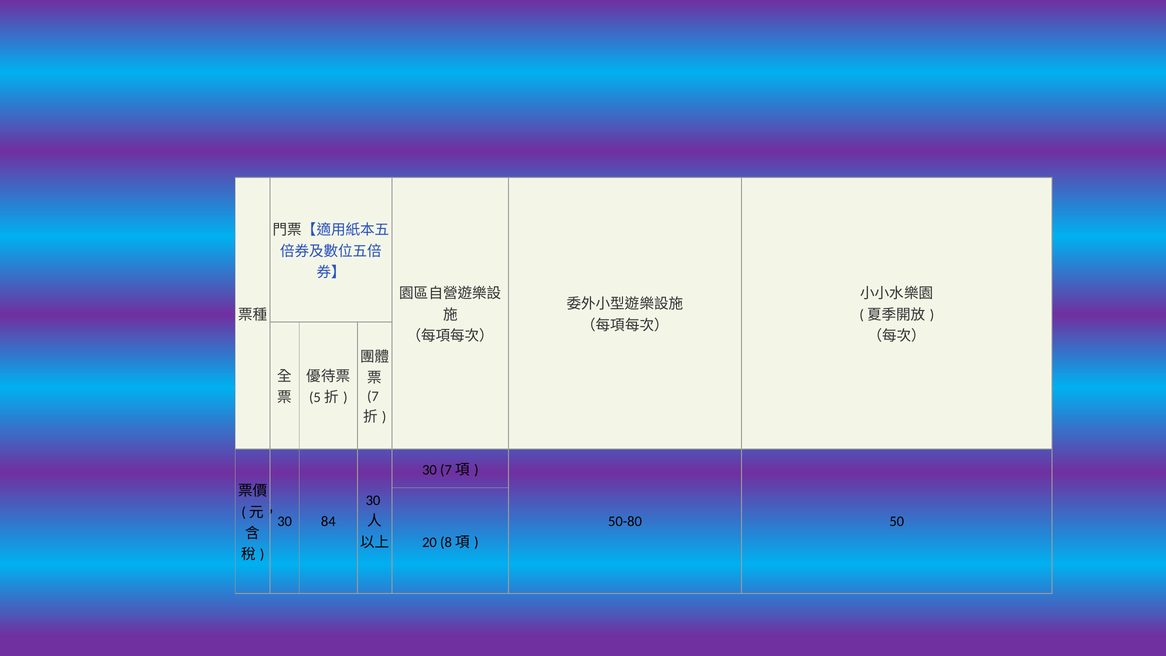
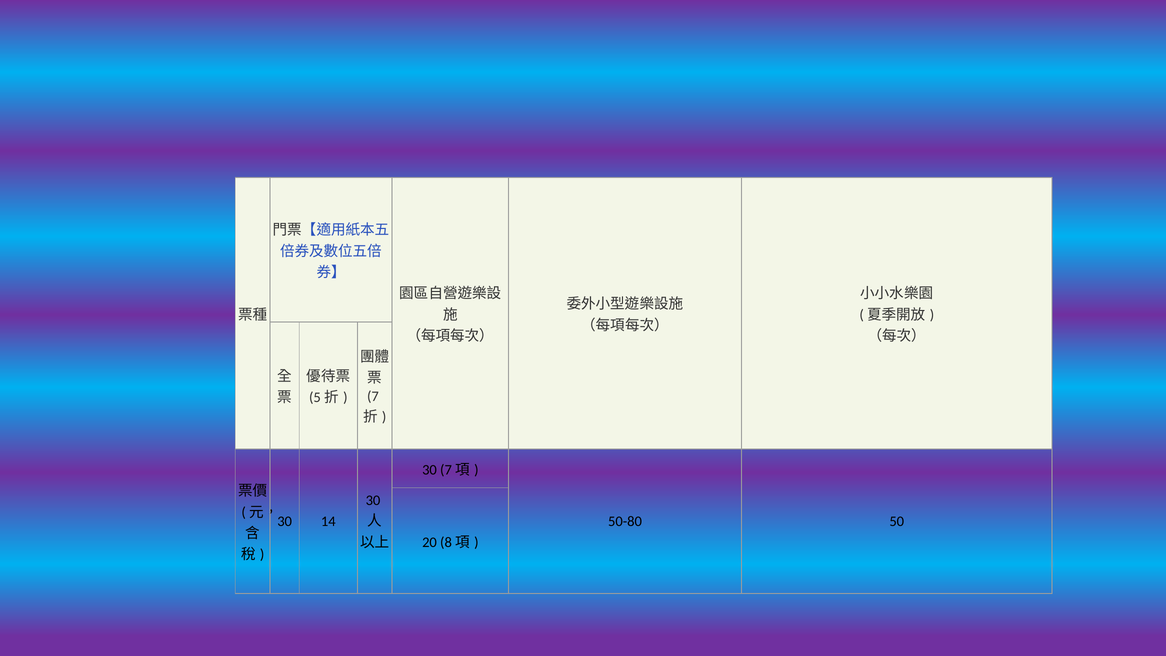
84: 84 -> 14 (328, 521)
